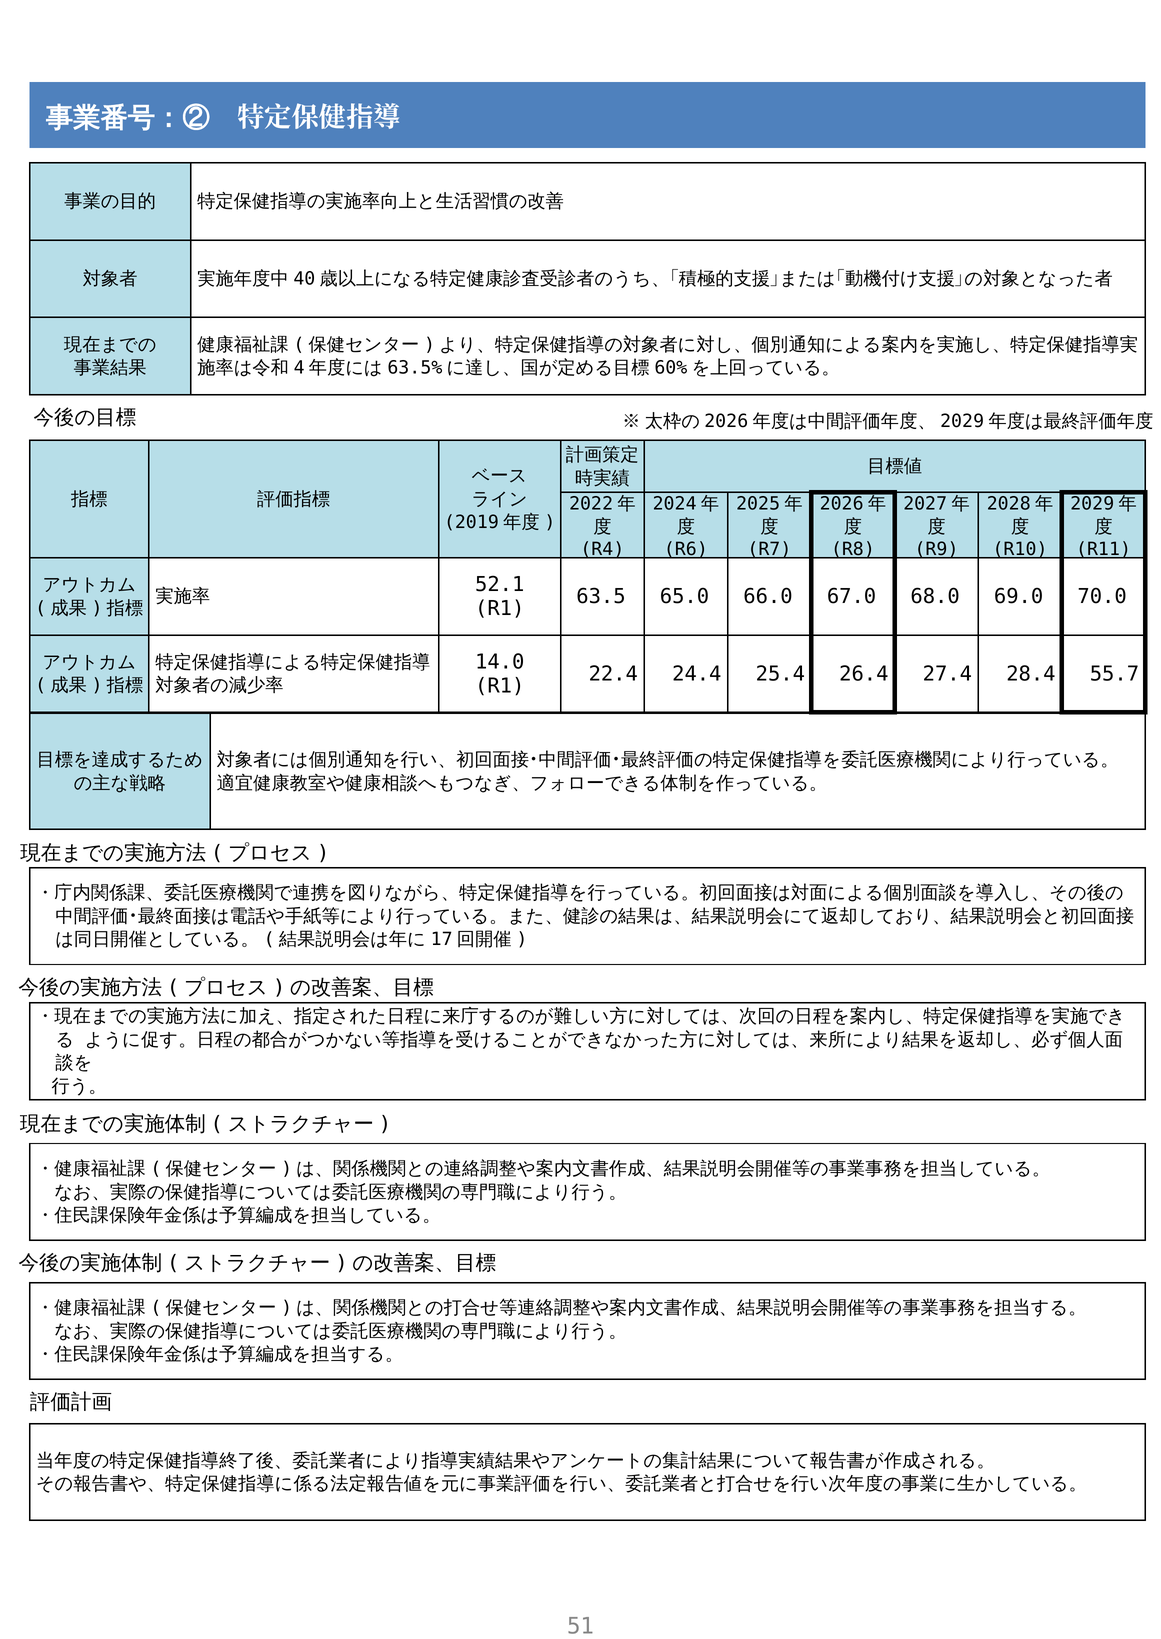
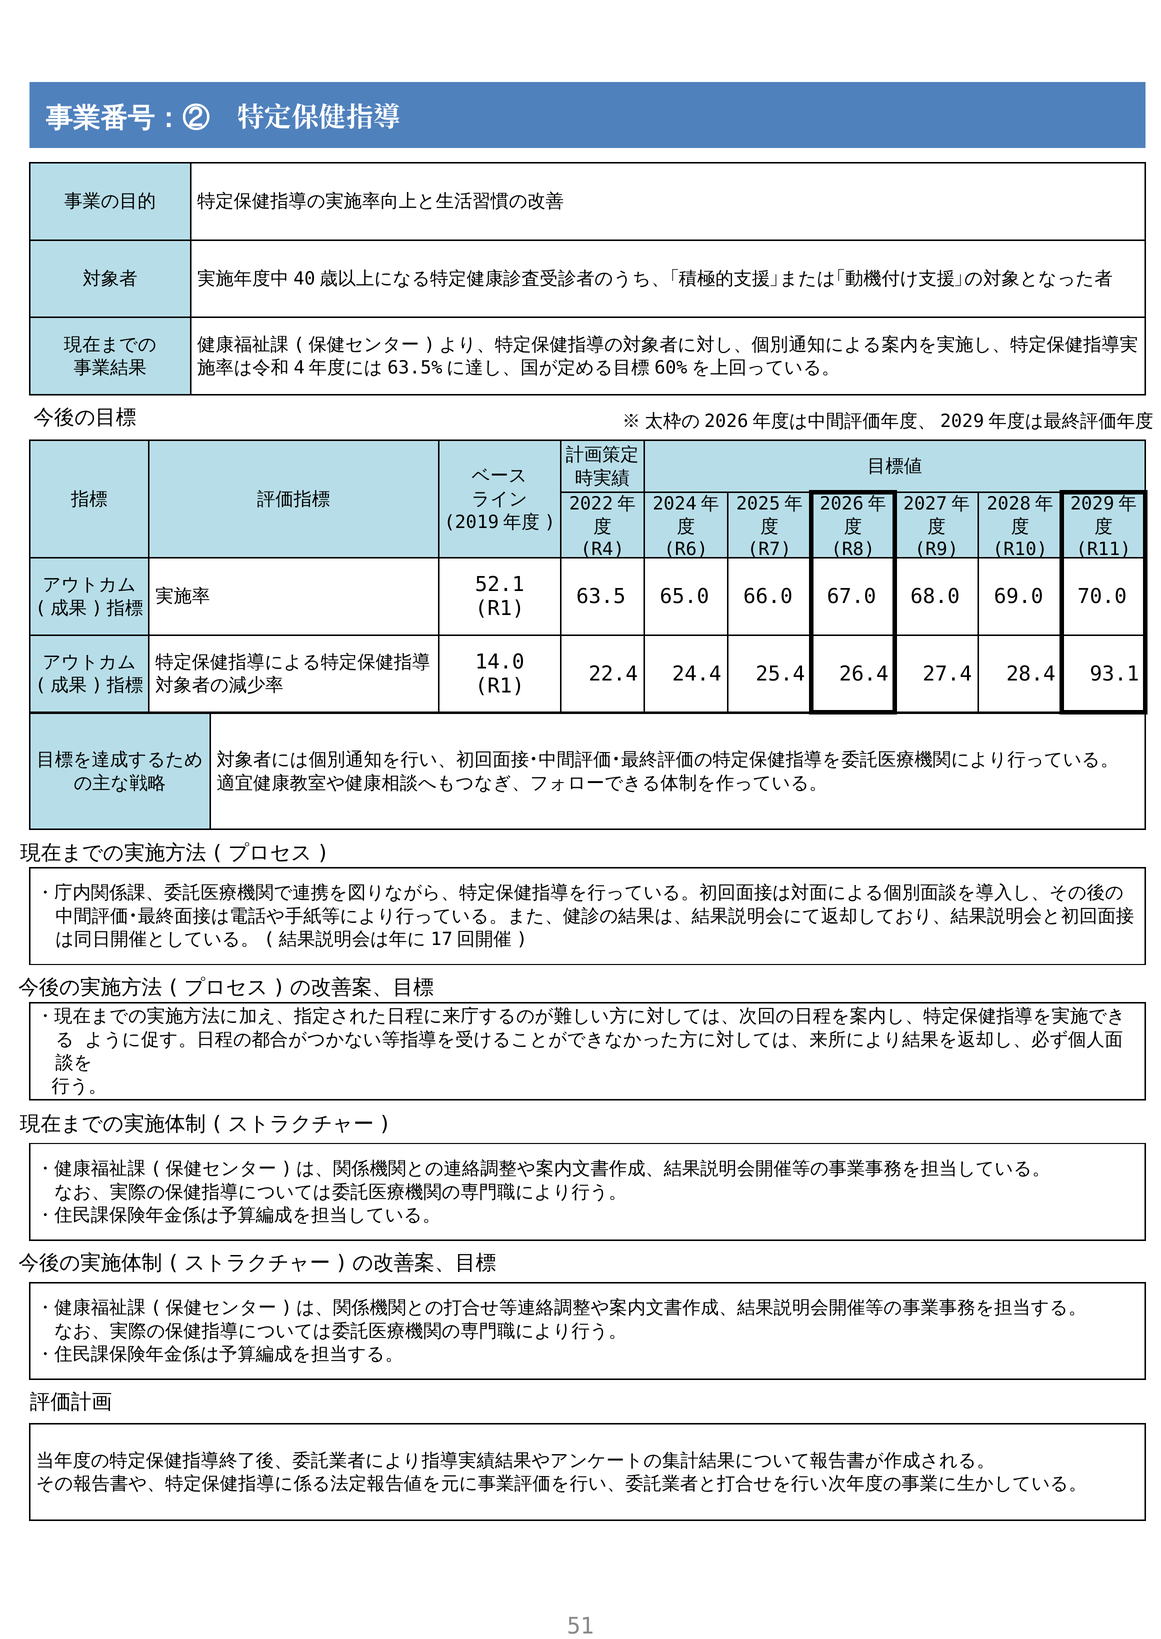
55.7: 55.7 -> 93.1 (1114, 674)
